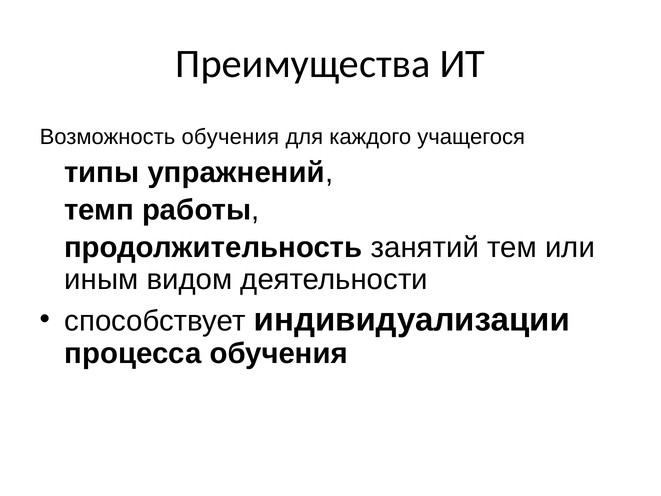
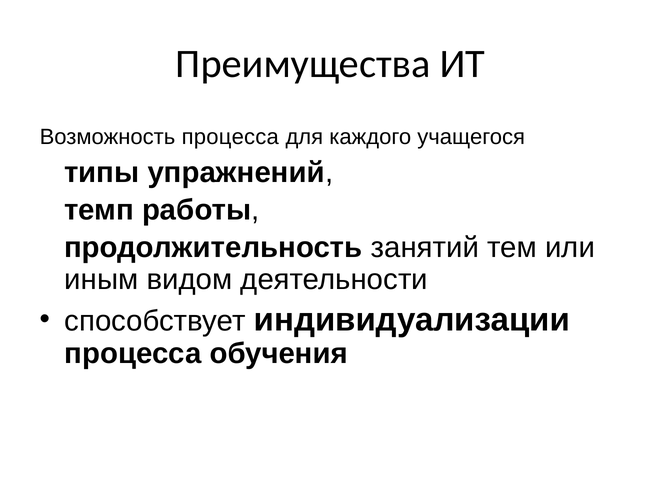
Возможность обучения: обучения -> процесса (230, 137)
